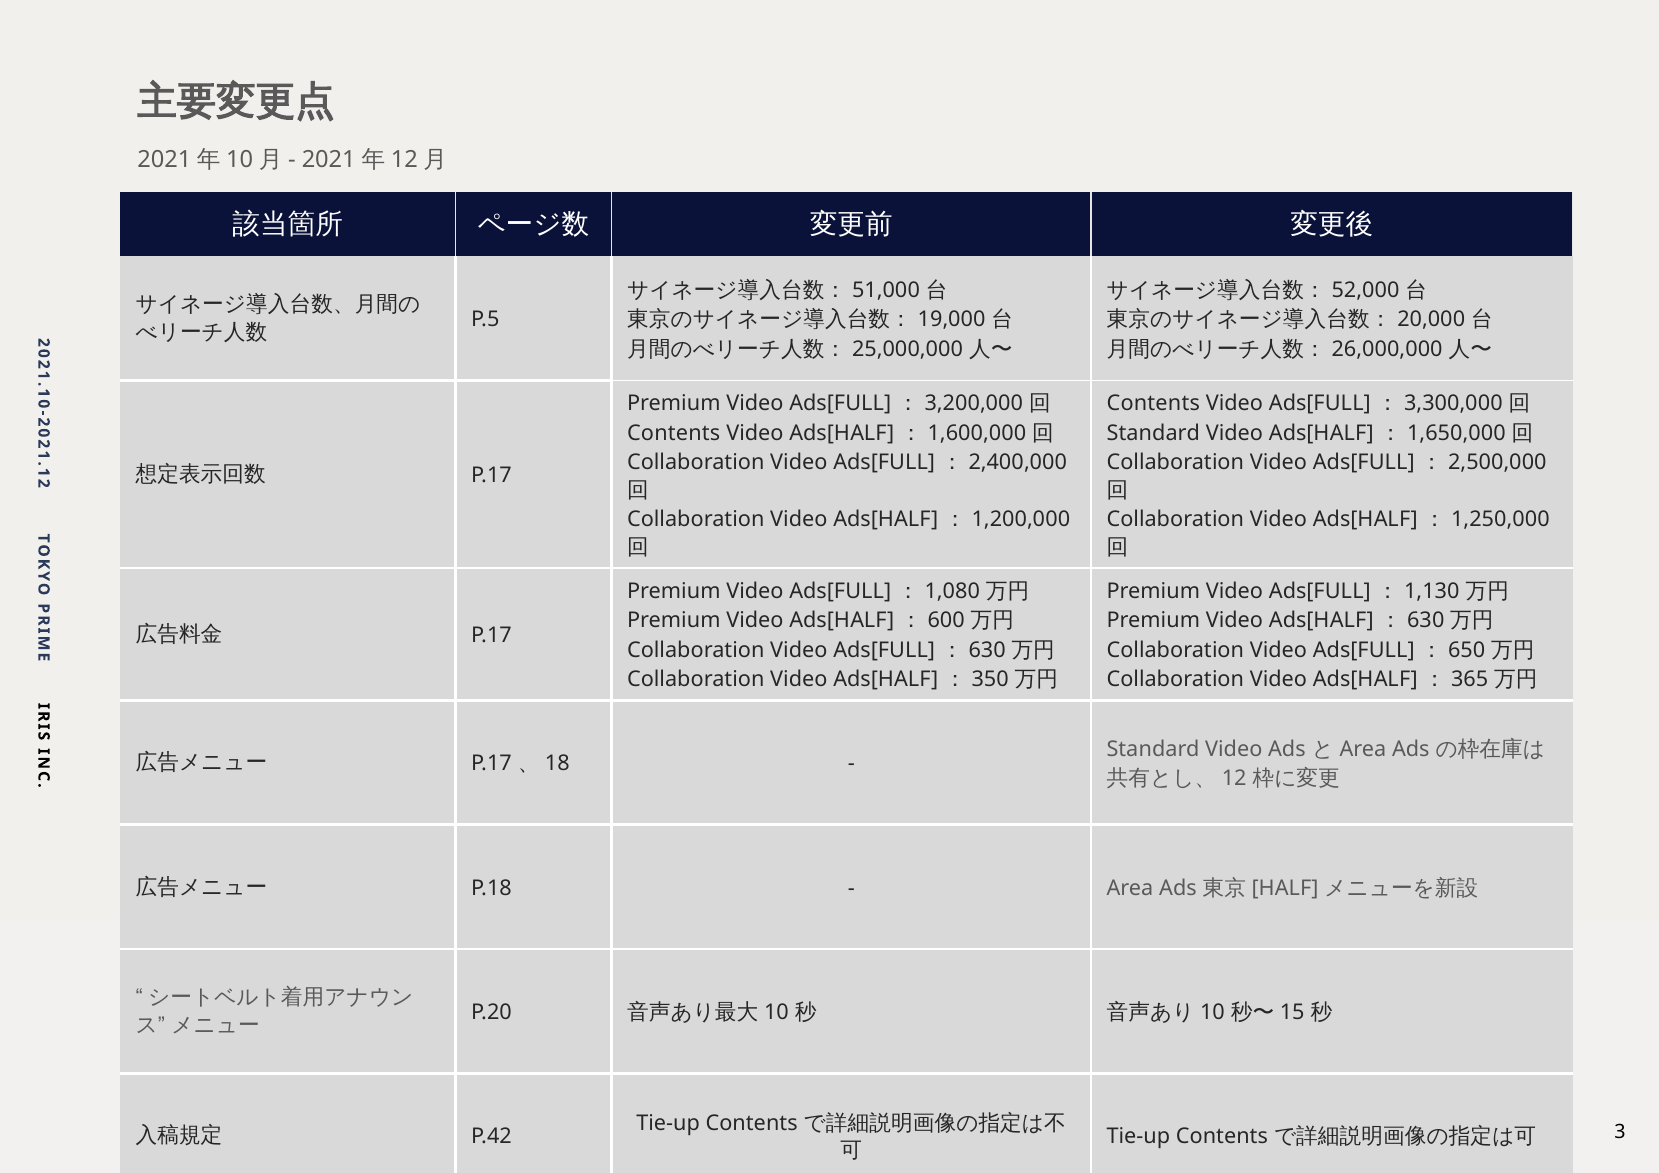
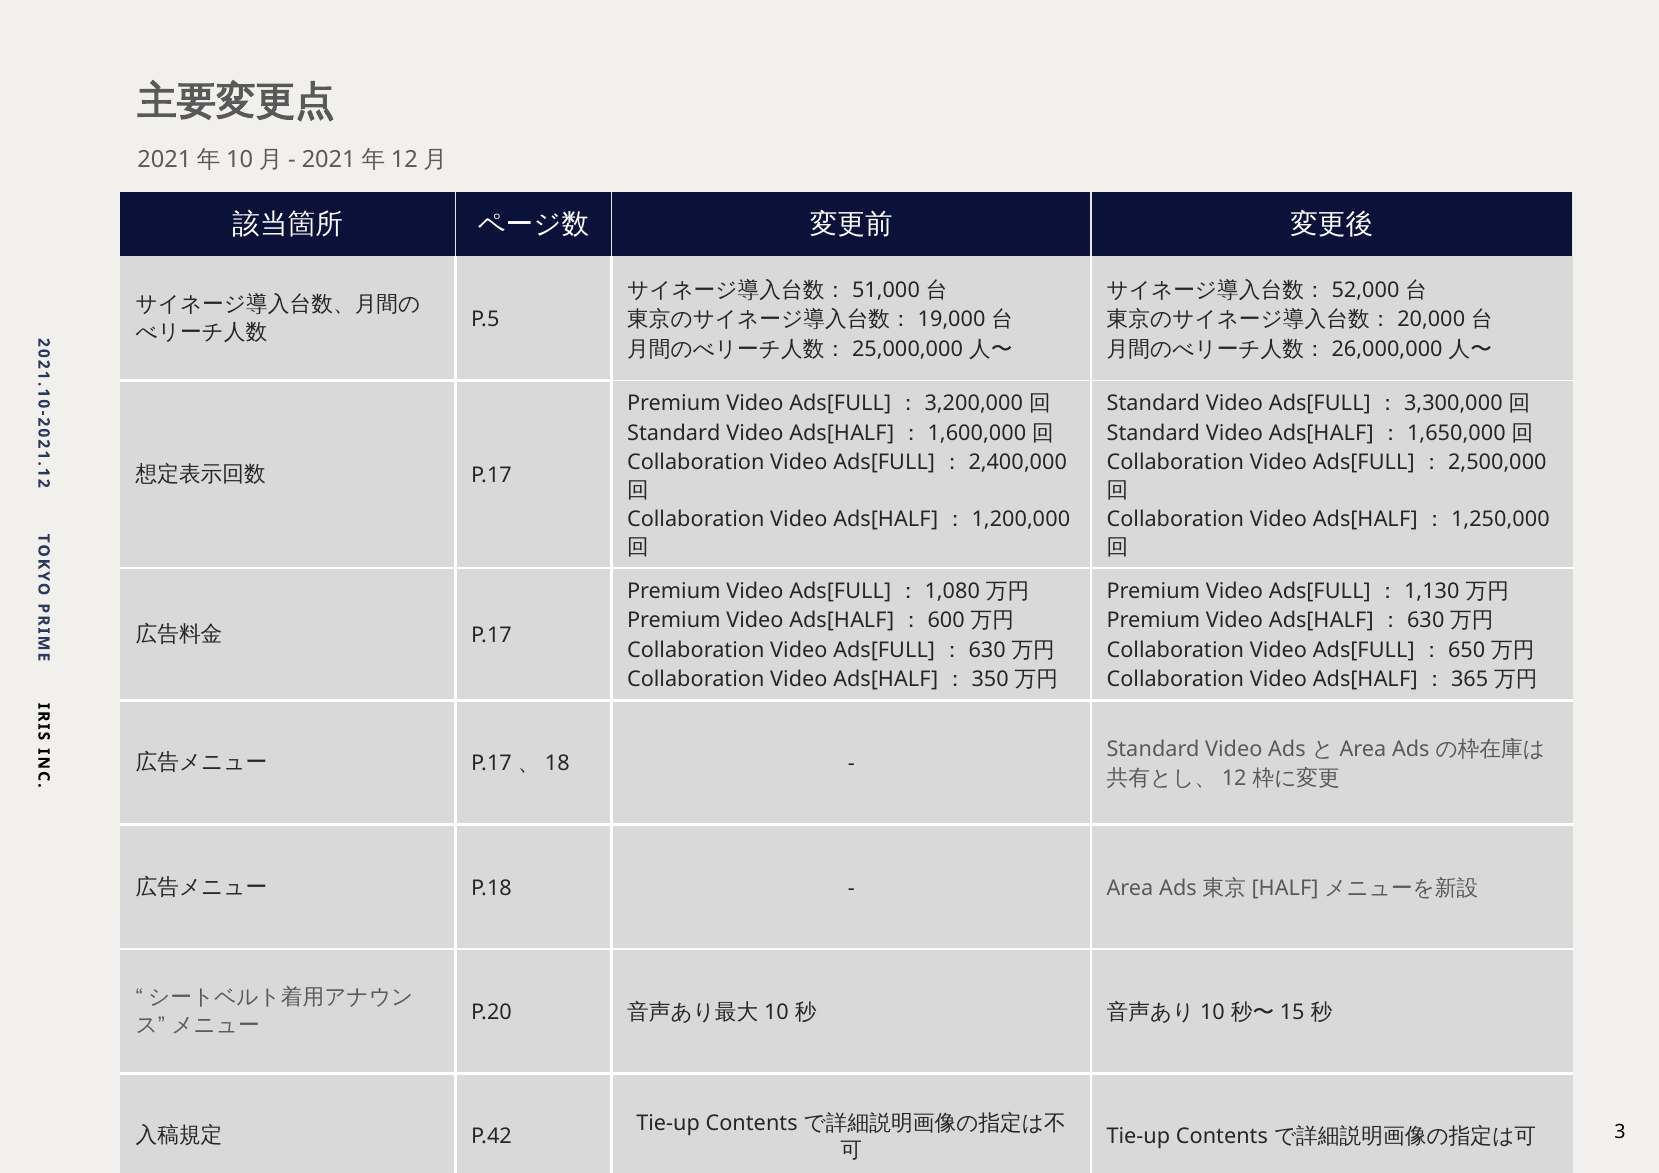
Contents: Contents -> Standard (1153, 404)
Contents: Contents -> Standard (674, 433)
